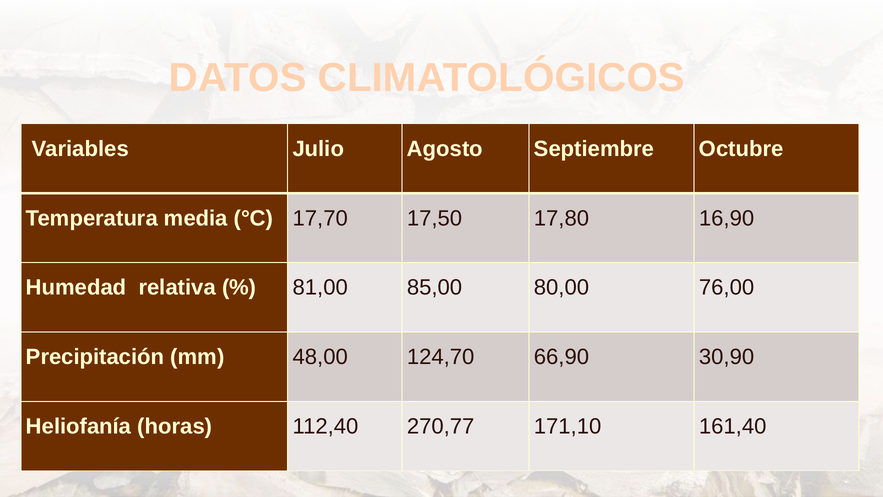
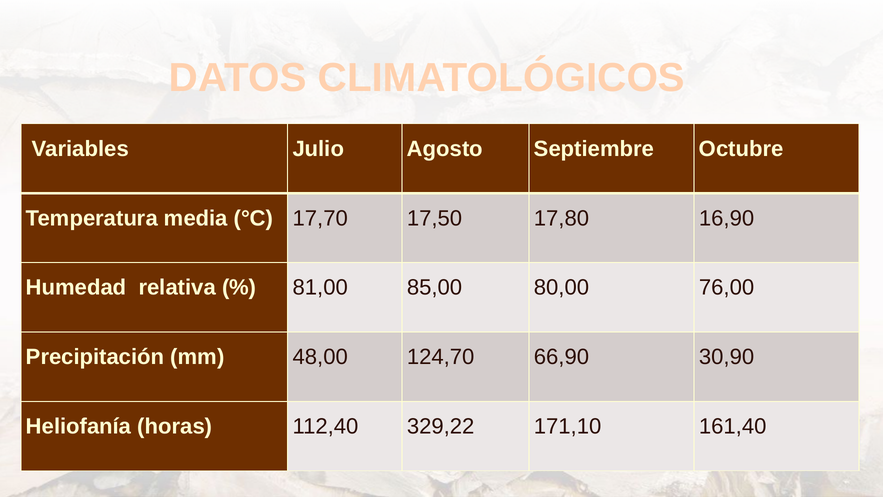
270,77: 270,77 -> 329,22 (441, 426)
